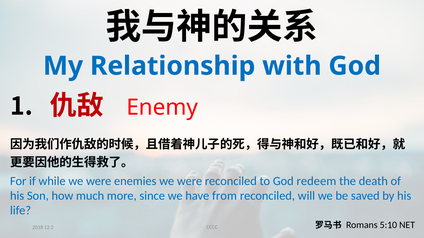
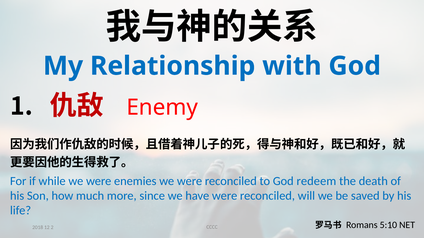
have from: from -> were (225, 196)
